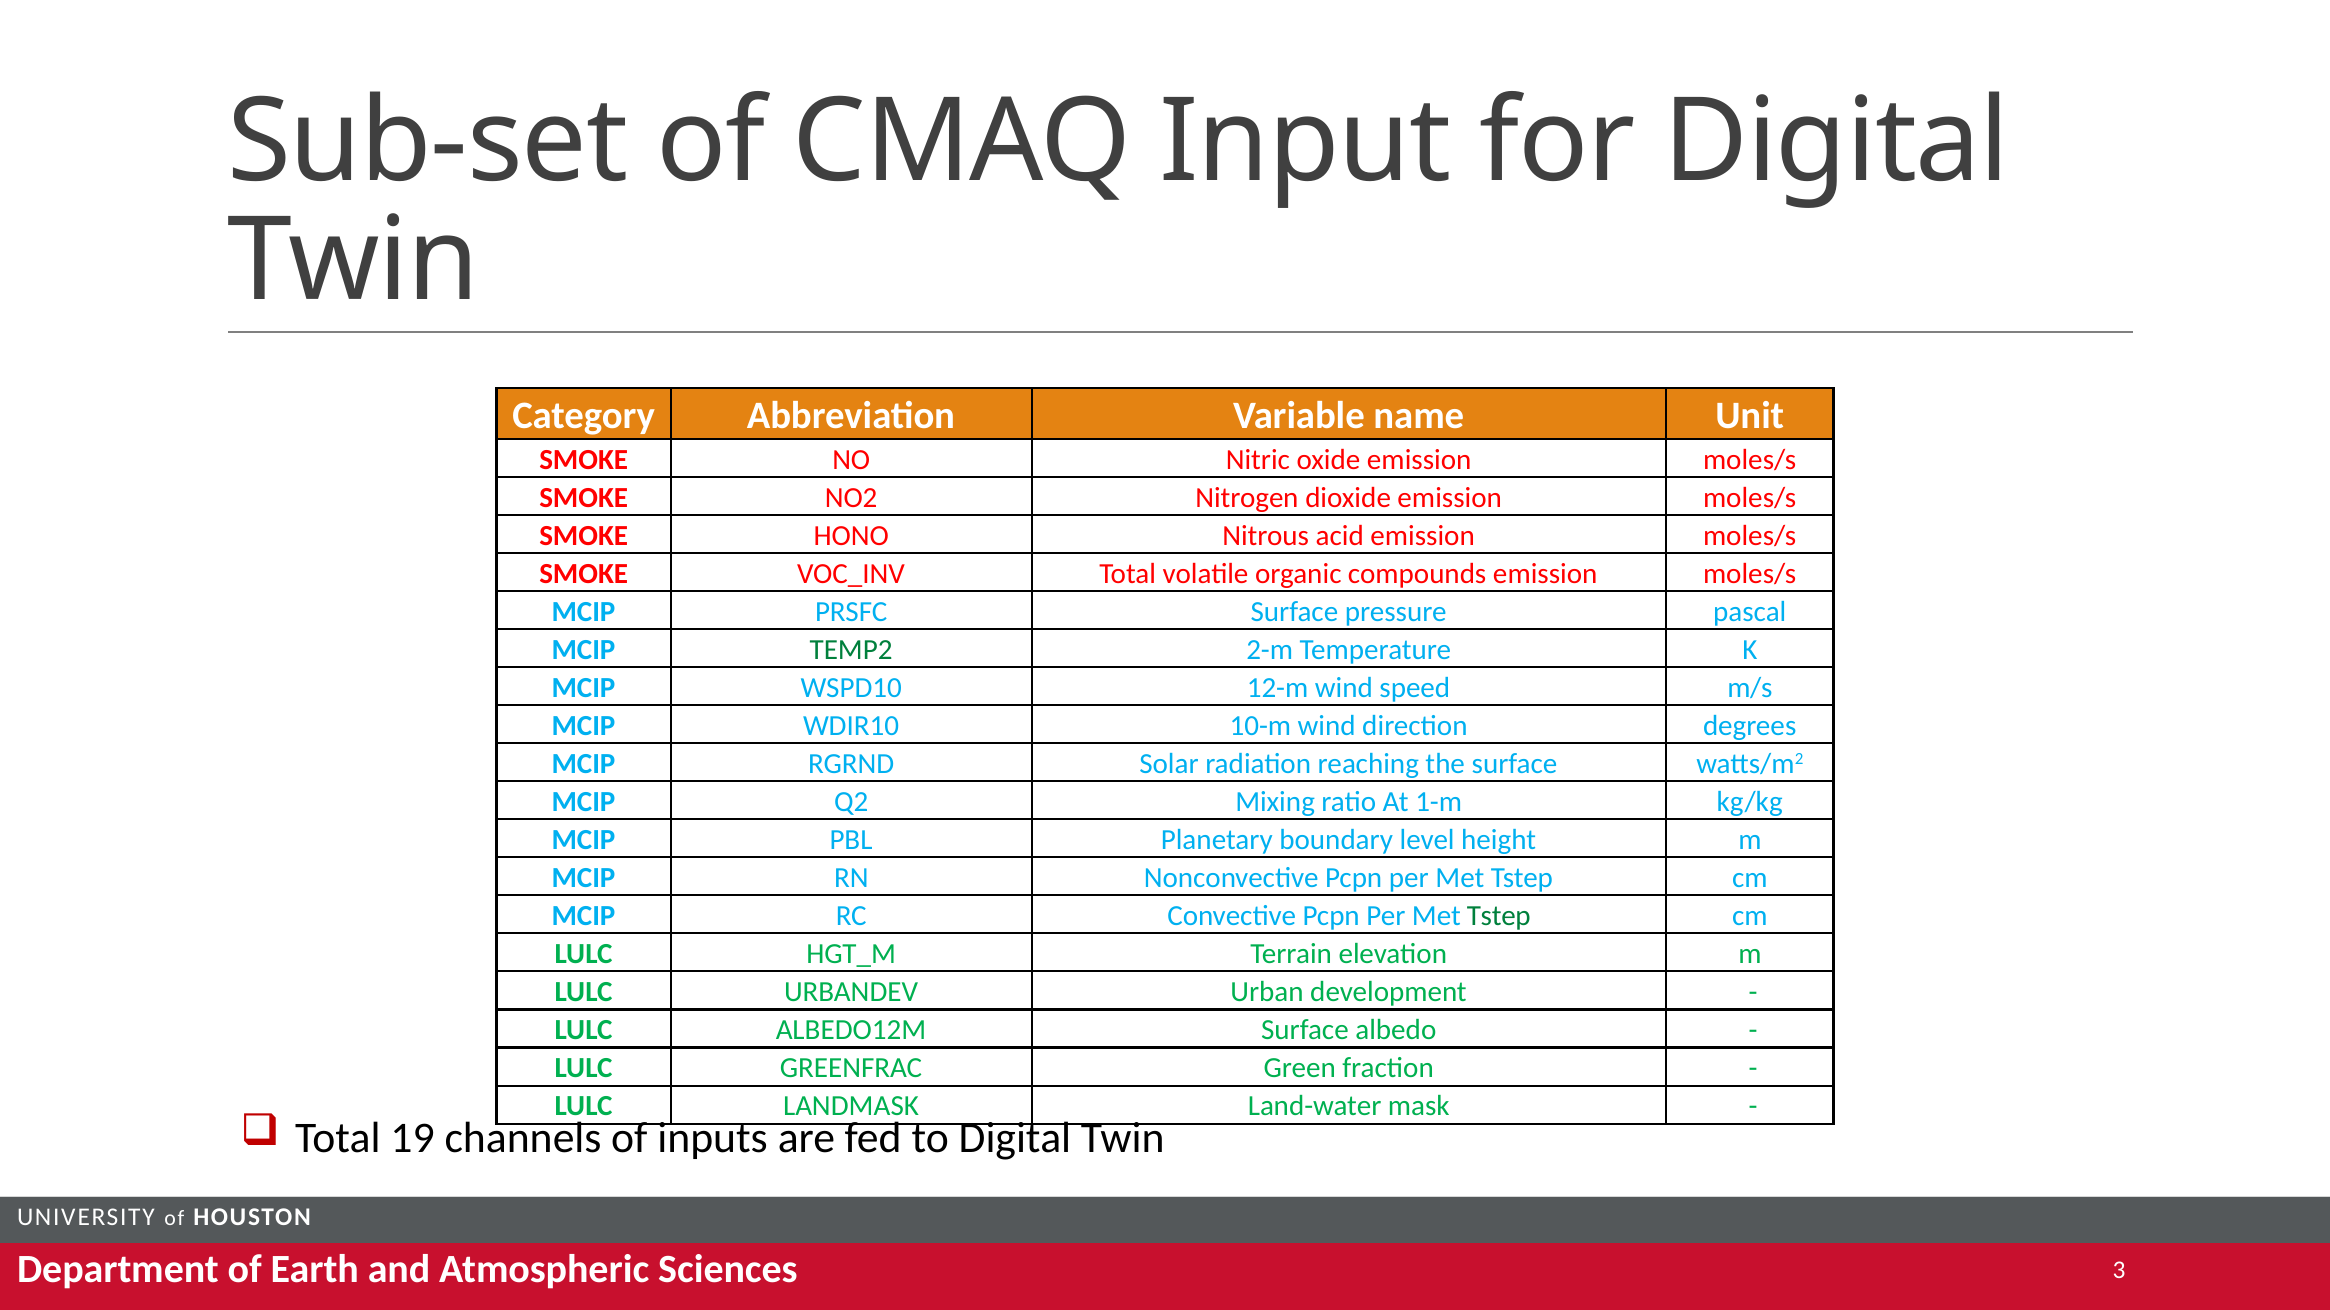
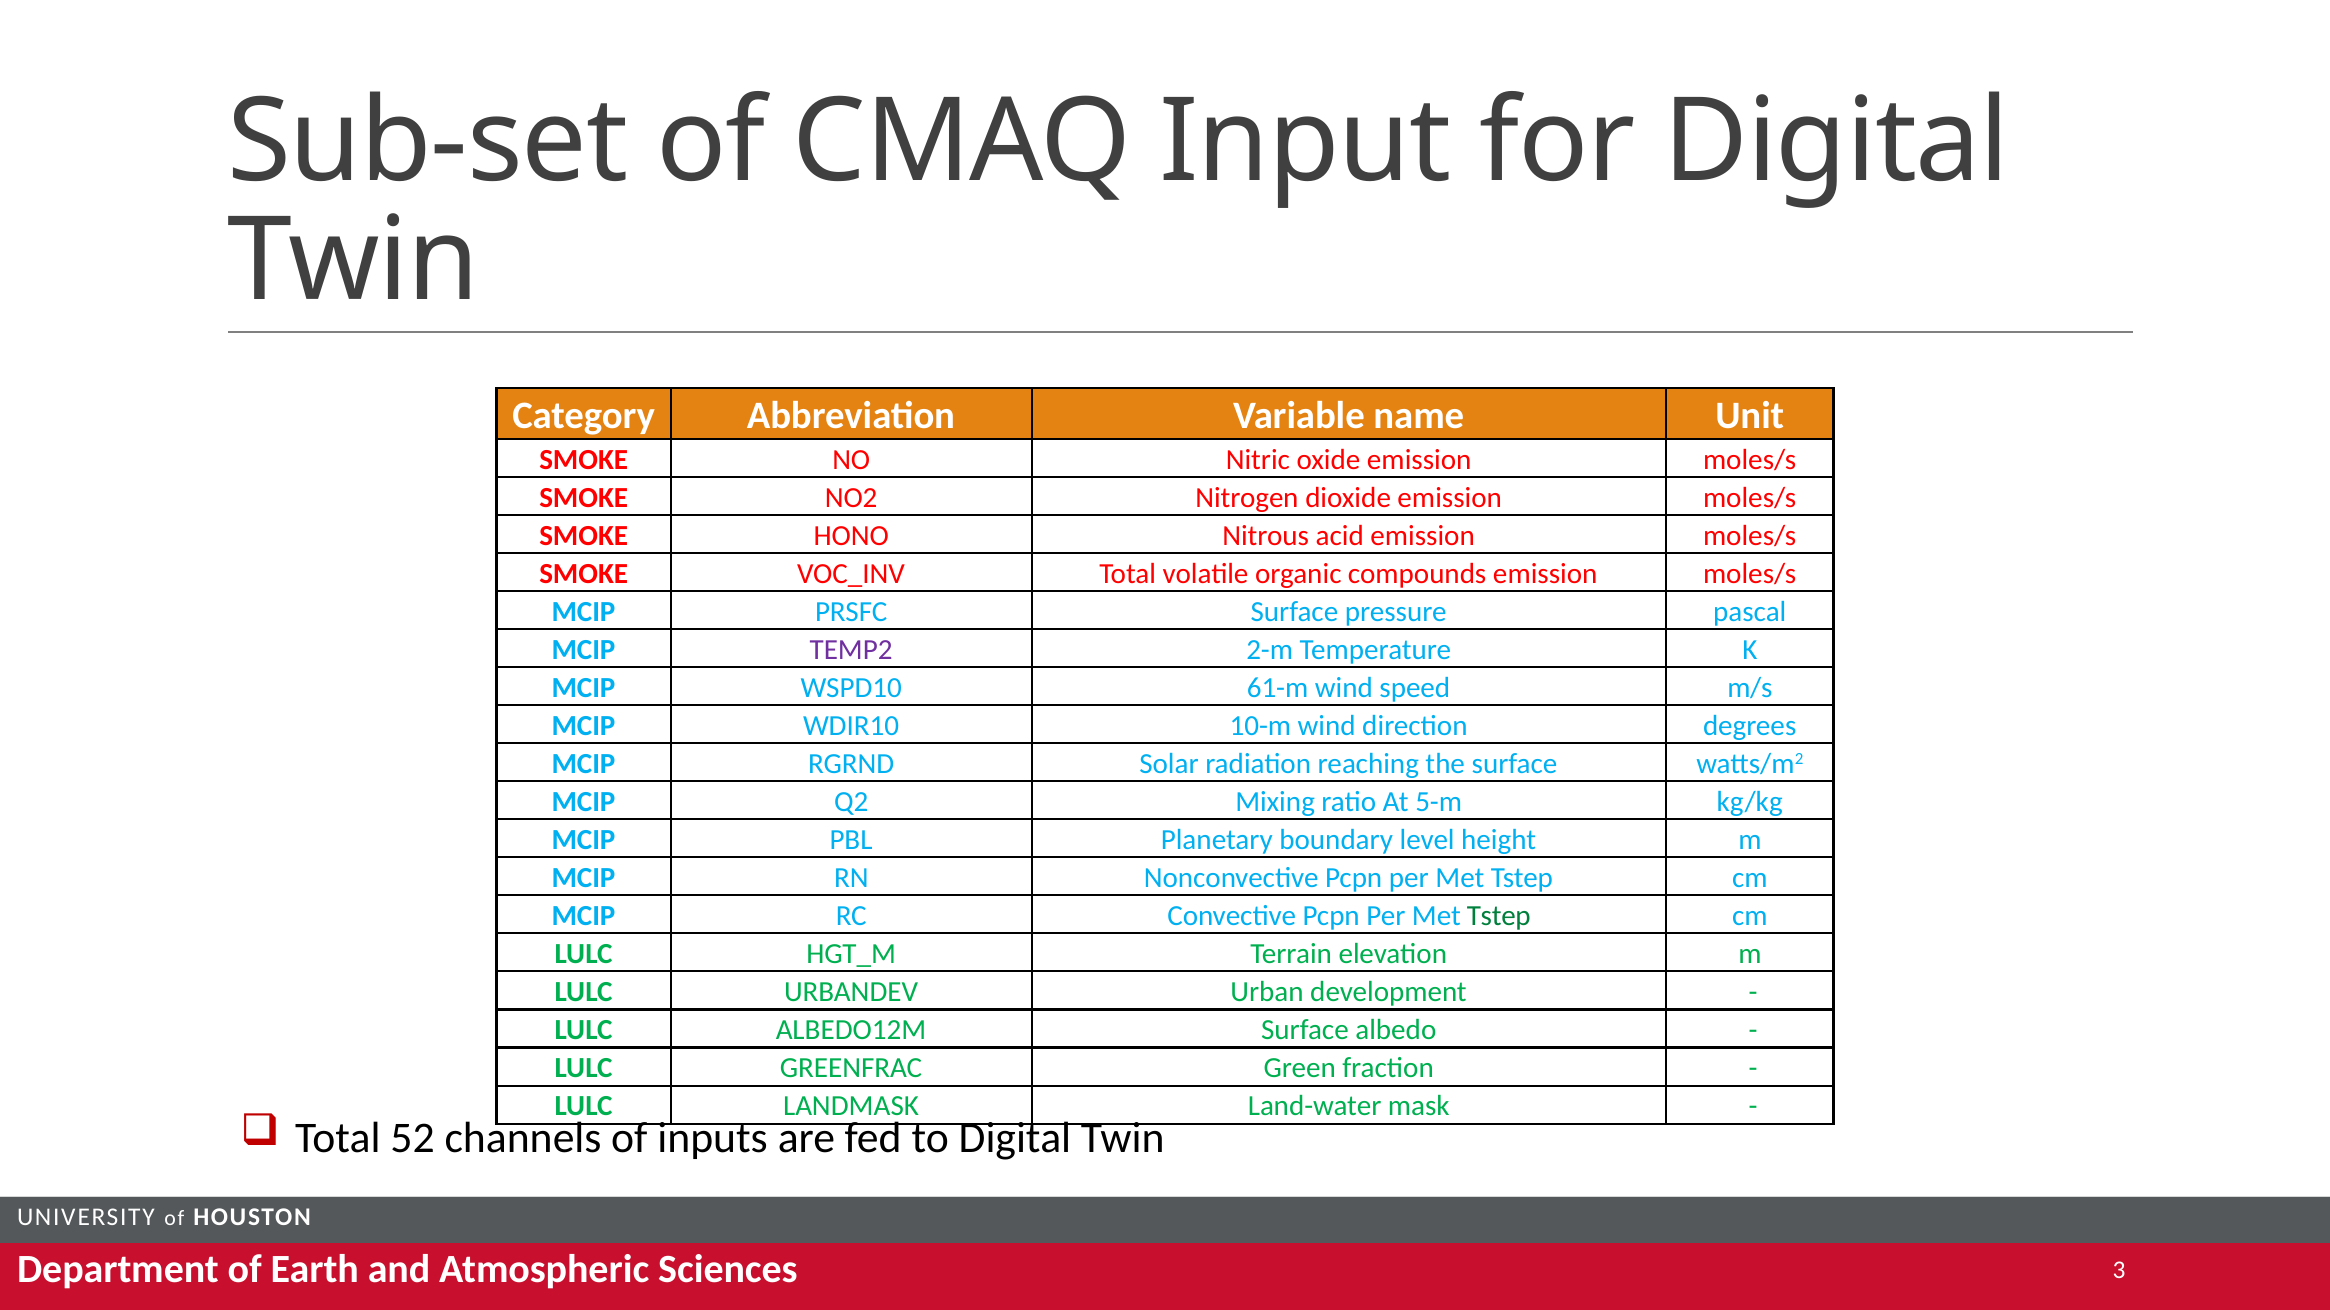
TEMP2 colour: green -> purple (851, 650)
12-m: 12-m -> 61-m (1278, 688)
1-m: 1-m -> 5-m (1439, 802)
19: 19 -> 52 (413, 1139)
